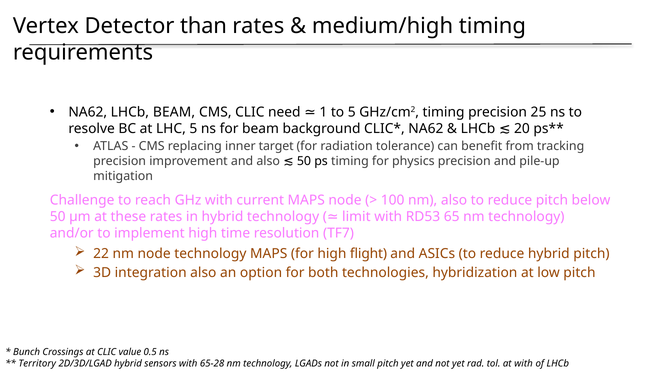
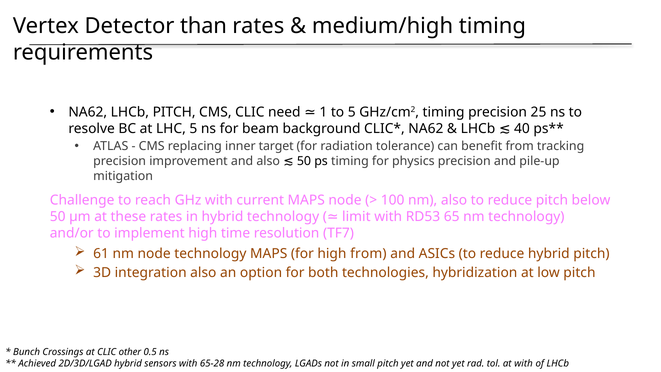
LHCb BEAM: BEAM -> PITCH (174, 112)
20: 20 -> 40 (522, 129)
22: 22 -> 61 (101, 254)
high flight: flight -> from (368, 254)
value: value -> other (130, 352)
Territory: Territory -> Achieved (37, 364)
